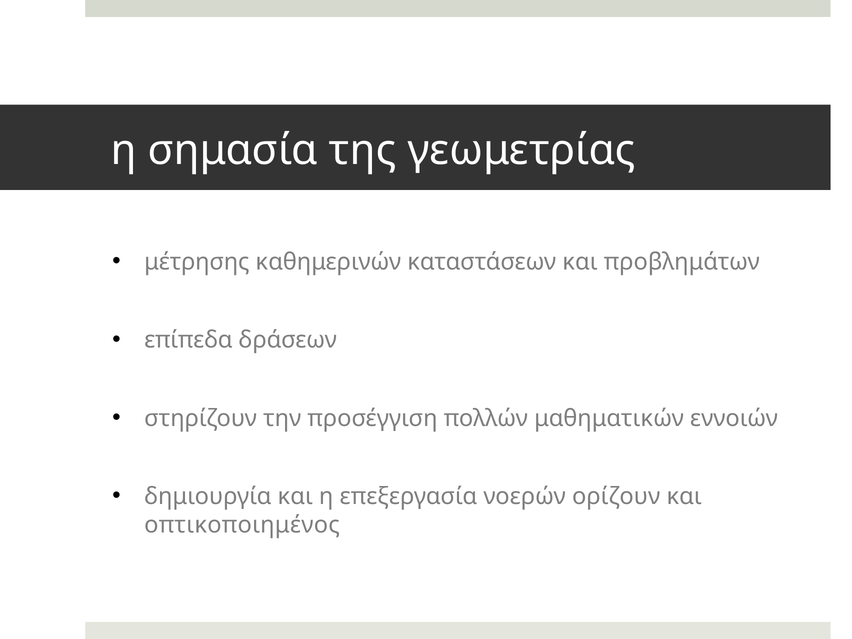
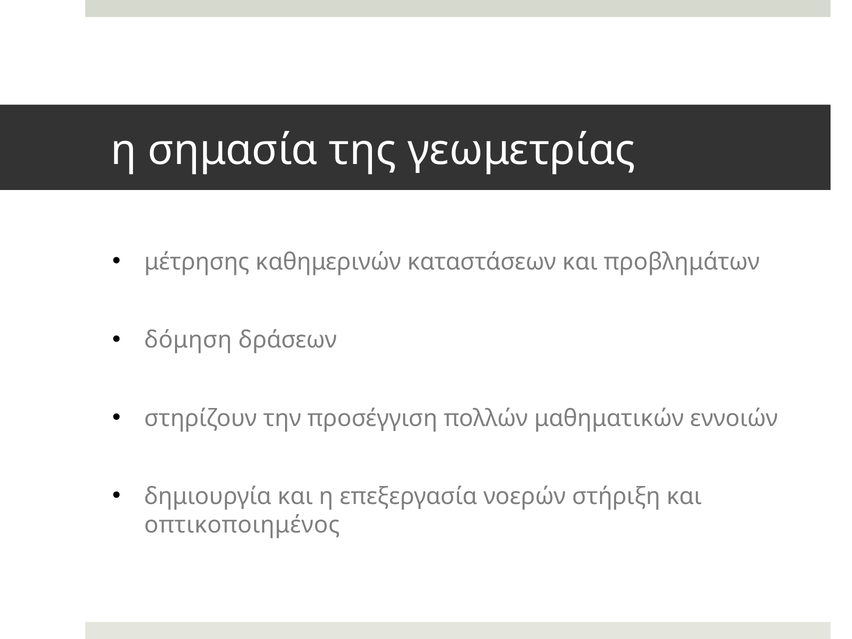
επίπεδα: επίπεδα -> δόμηση (188, 340)
ορίζουν: ορίζουν -> στήριξη (616, 496)
